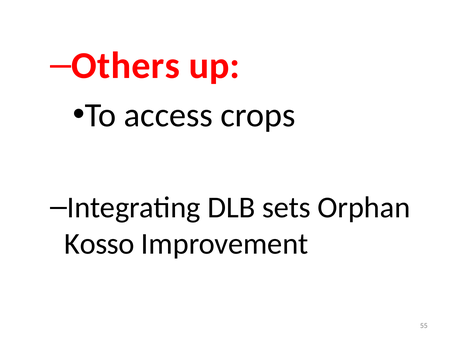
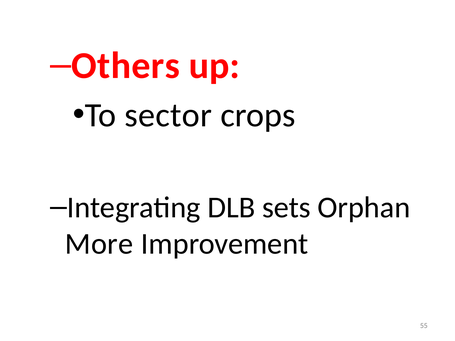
access: access -> sector (168, 115)
Kosso: Kosso -> More (99, 244)
